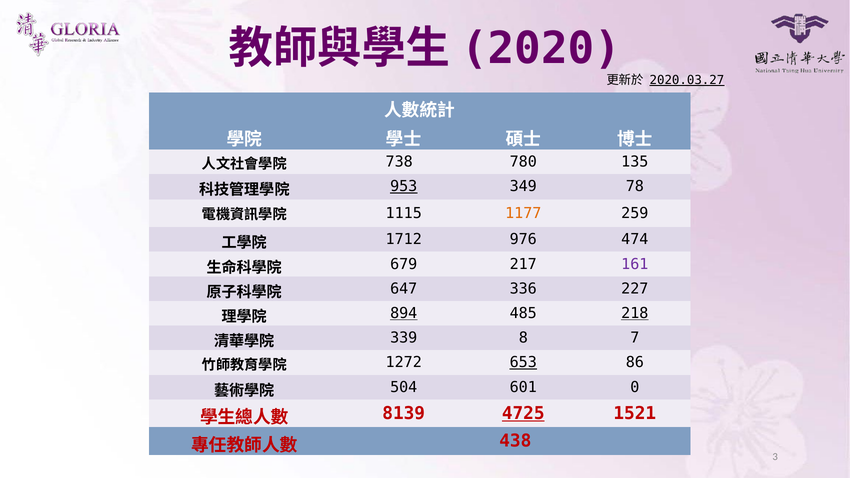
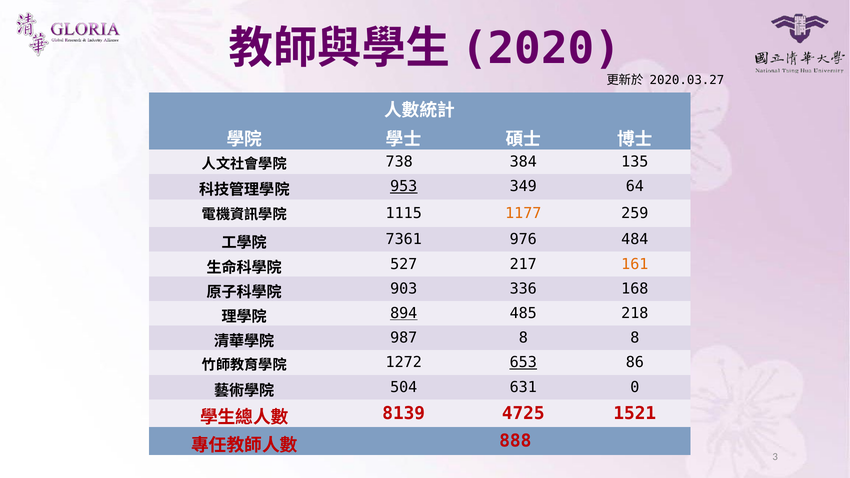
2020.03.27 underline: present -> none (687, 80)
780: 780 -> 384 (523, 162)
78: 78 -> 64 (635, 186)
1712: 1712 -> 7361 (404, 240)
474: 474 -> 484 (635, 240)
679: 679 -> 527 (404, 264)
161 colour: purple -> orange (635, 264)
647: 647 -> 903 (404, 289)
227: 227 -> 168 (635, 289)
218 underline: present -> none (635, 313)
339: 339 -> 987 (404, 338)
8 7: 7 -> 8 (635, 338)
601: 601 -> 631 (523, 387)
4725 underline: present -> none (523, 413)
438: 438 -> 888 (515, 441)
